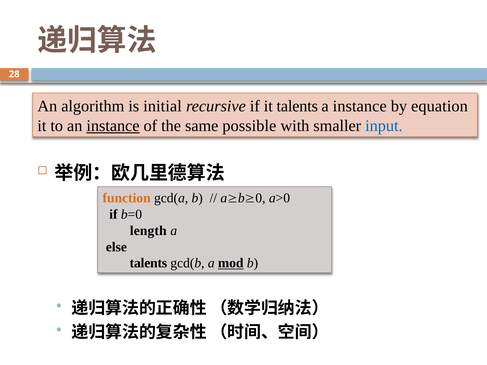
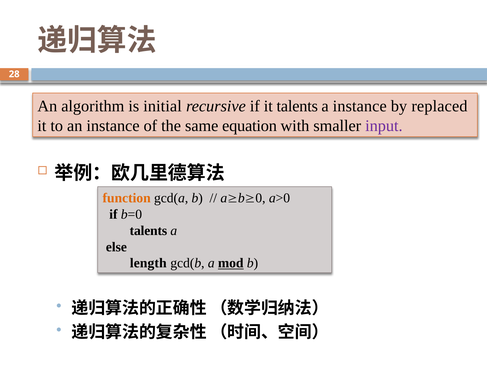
equation: equation -> replaced (439, 106)
instance underline: present -> none (113, 126)
possible: possible -> equation (250, 126)
input colour: blue -> purple (384, 126)
length: length -> talents (148, 231)
talents: talents -> length (148, 263)
